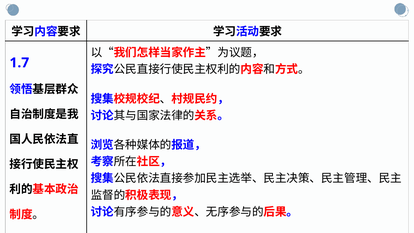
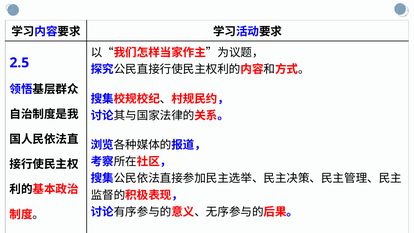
1.7: 1.7 -> 2.5 (19, 63)
